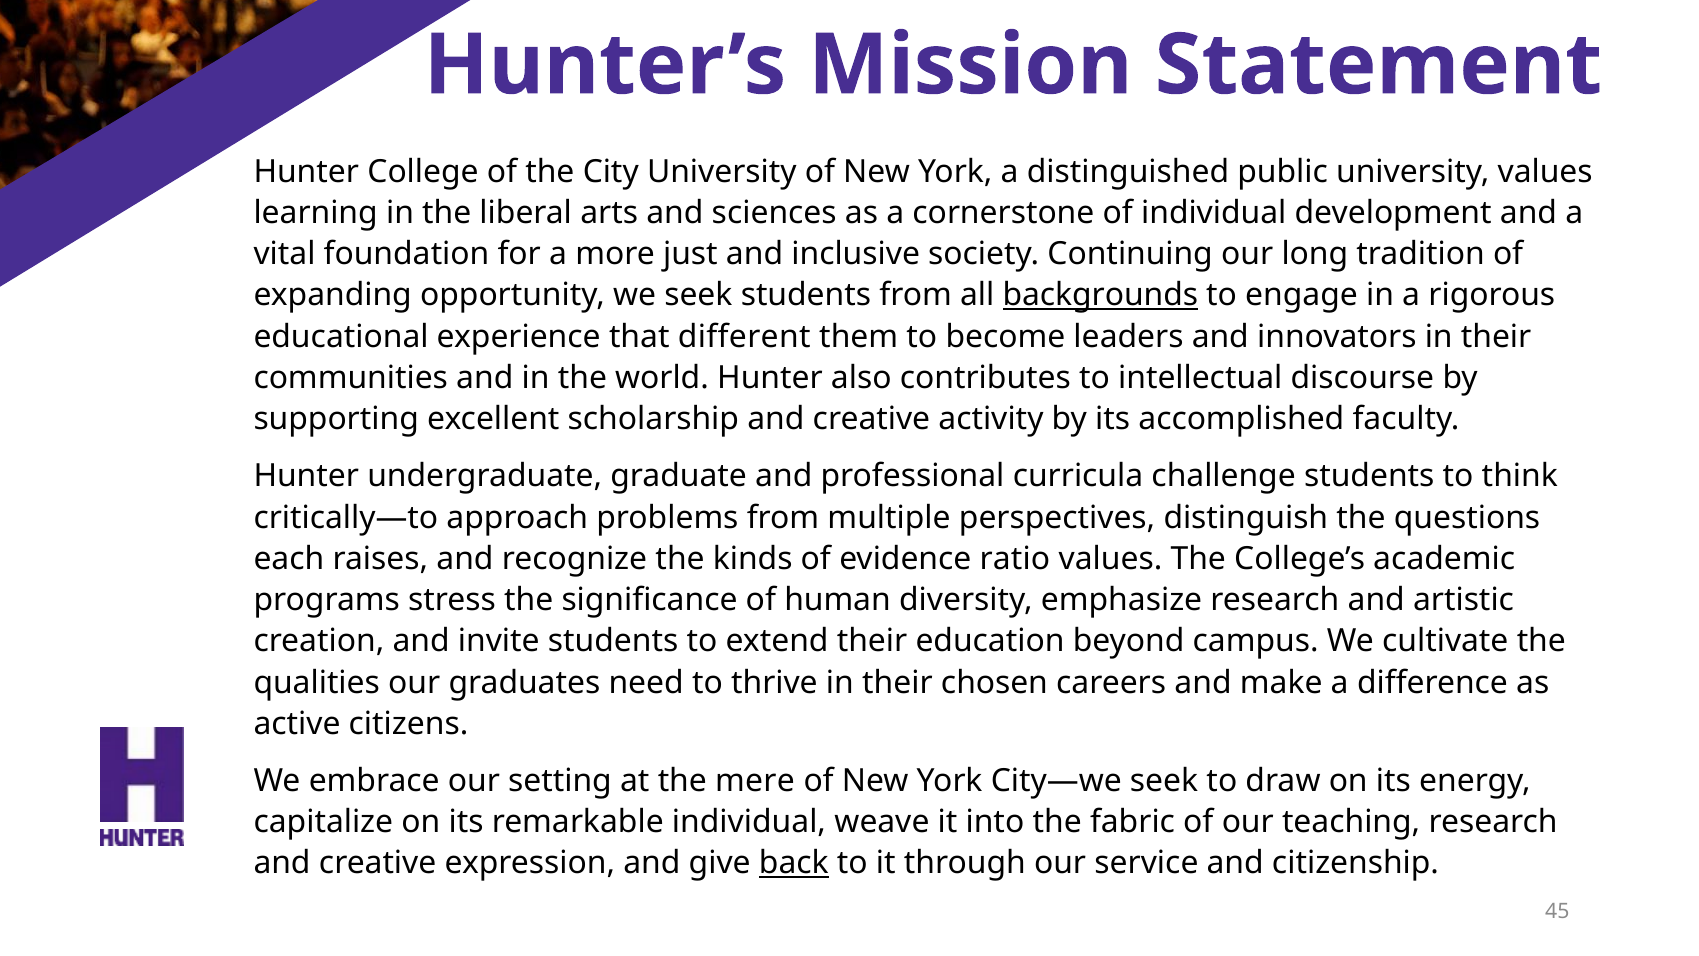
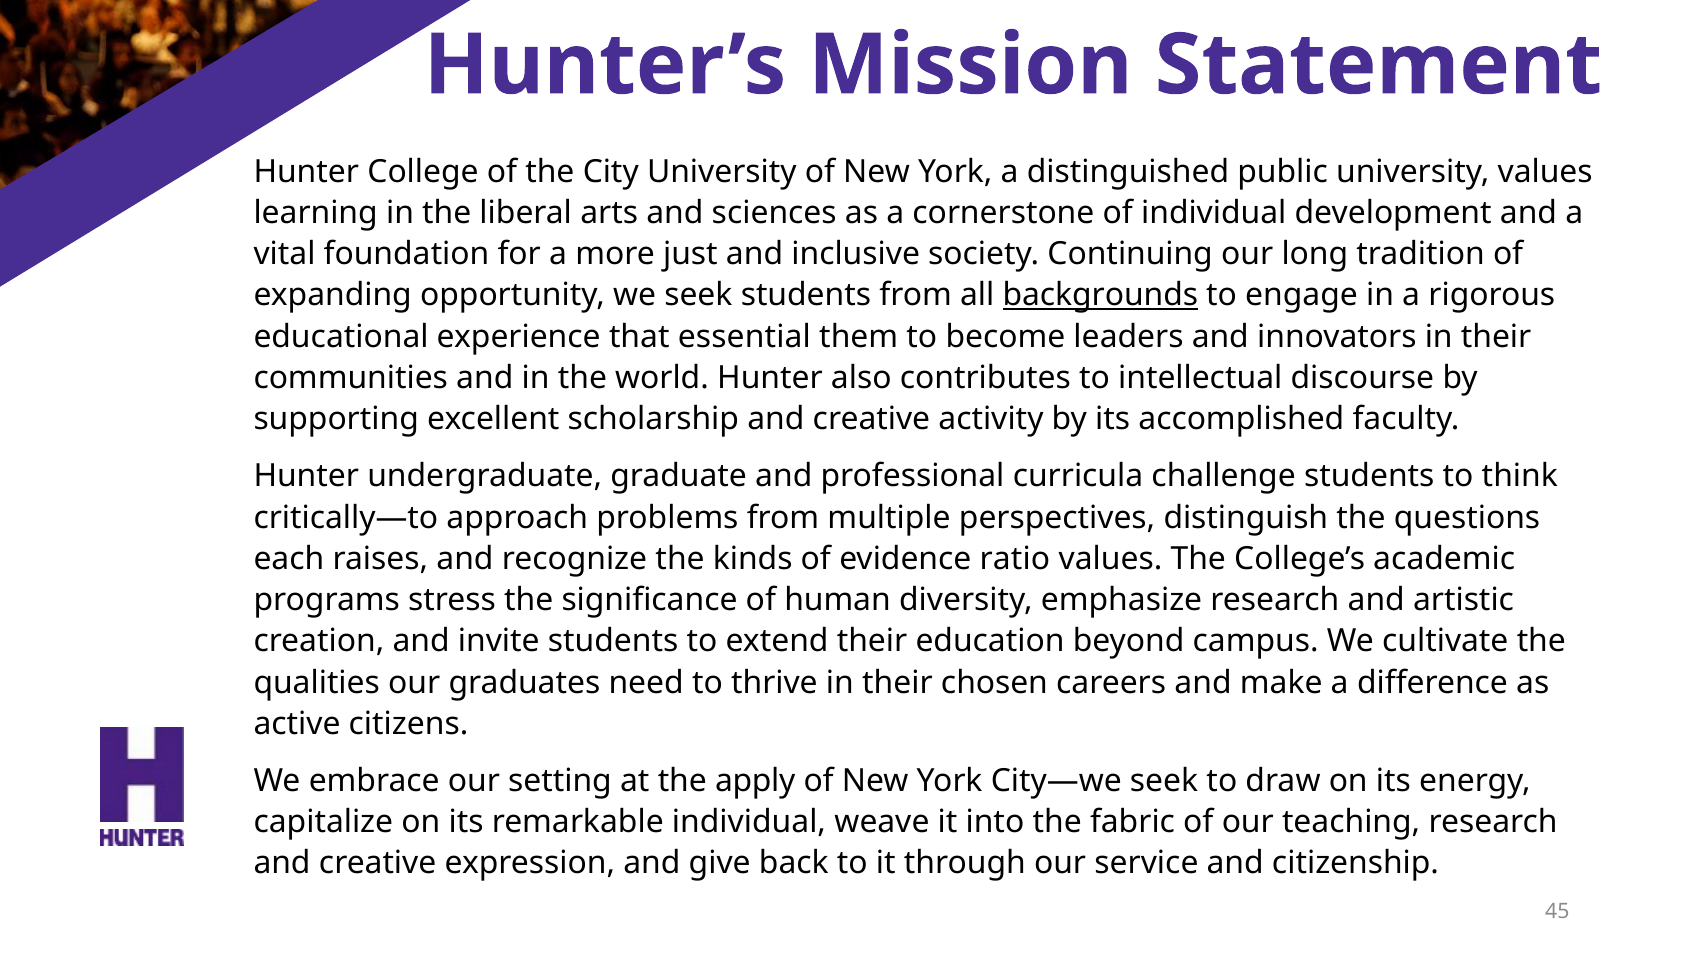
different: different -> essential (744, 336)
mere: mere -> apply (755, 781)
back underline: present -> none (794, 863)
